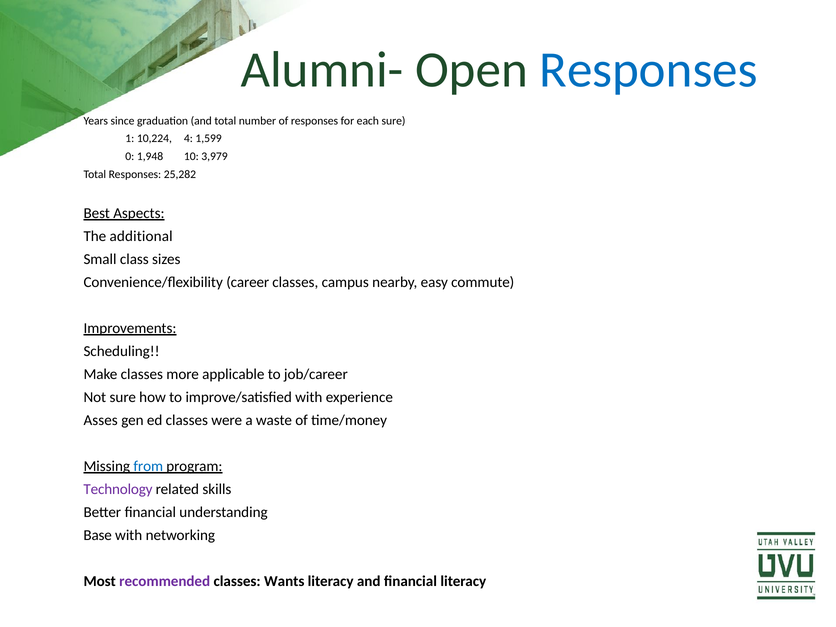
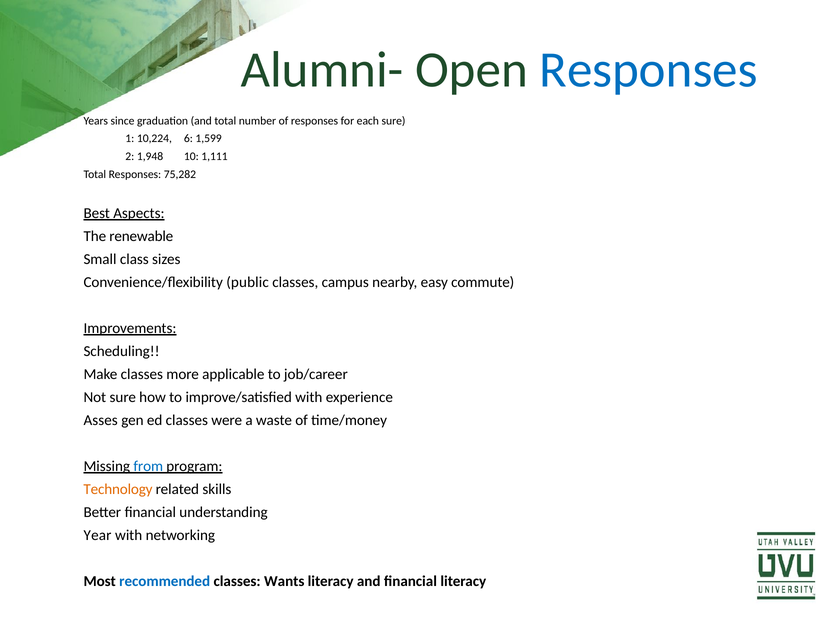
4: 4 -> 6 (188, 139)
0: 0 -> 2 (130, 157)
3,979: 3,979 -> 1,111 (215, 157)
25,282: 25,282 -> 75,282 (180, 174)
additional: additional -> renewable (141, 236)
career: career -> public (248, 282)
Technology colour: purple -> orange (118, 489)
Base: Base -> Year (98, 535)
recommended colour: purple -> blue (165, 581)
